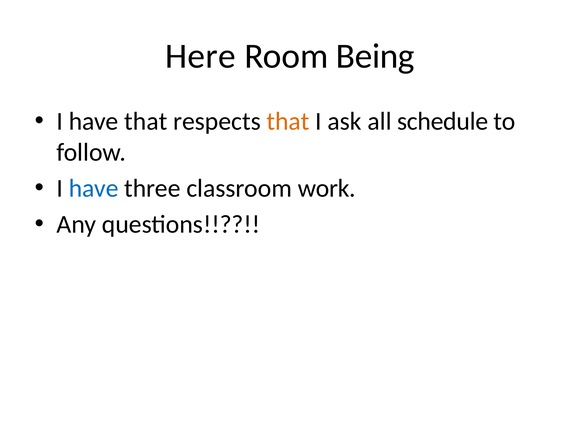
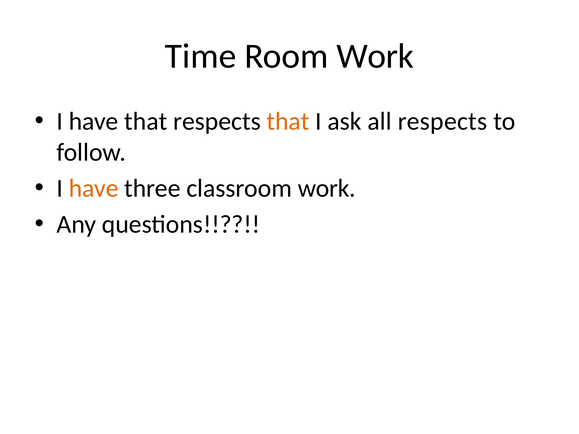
Here: Here -> Time (201, 56)
Room Being: Being -> Work (375, 56)
all schedule: schedule -> respects (442, 121)
have colour: blue -> orange (94, 188)
